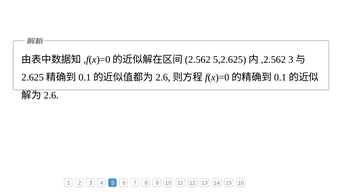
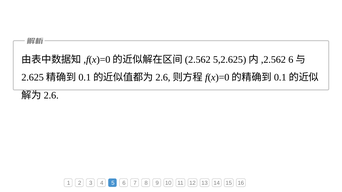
3: 3 -> 6 (291, 60)
